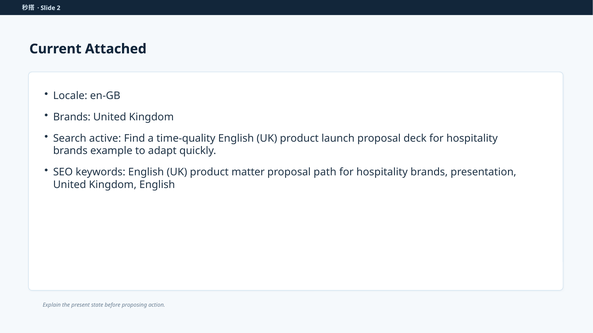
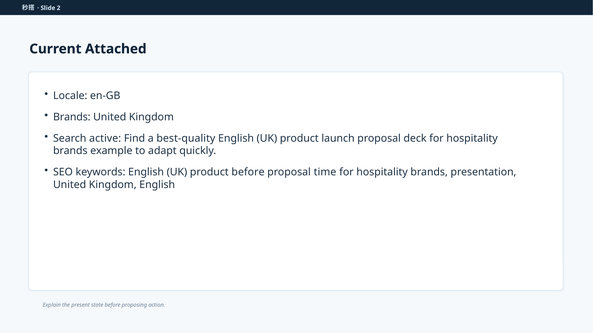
time-quality: time-quality -> best-quality (186, 138)
product matter: matter -> before (248, 172)
path: path -> time (325, 172)
